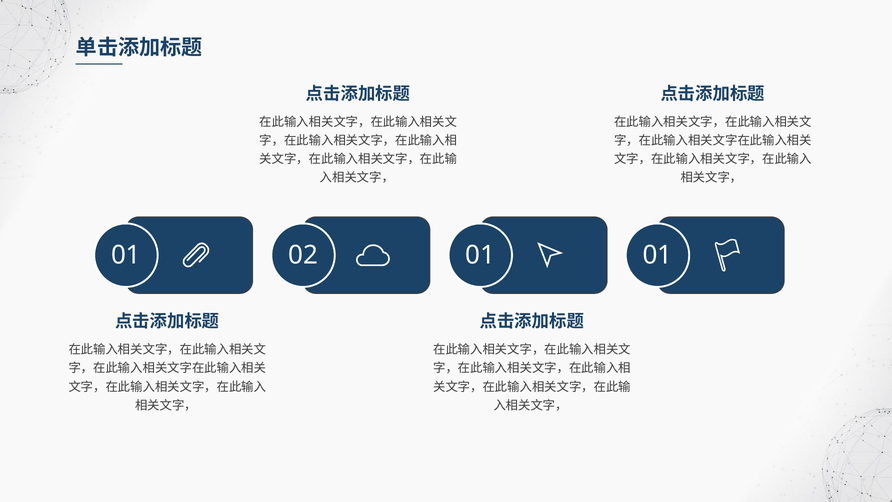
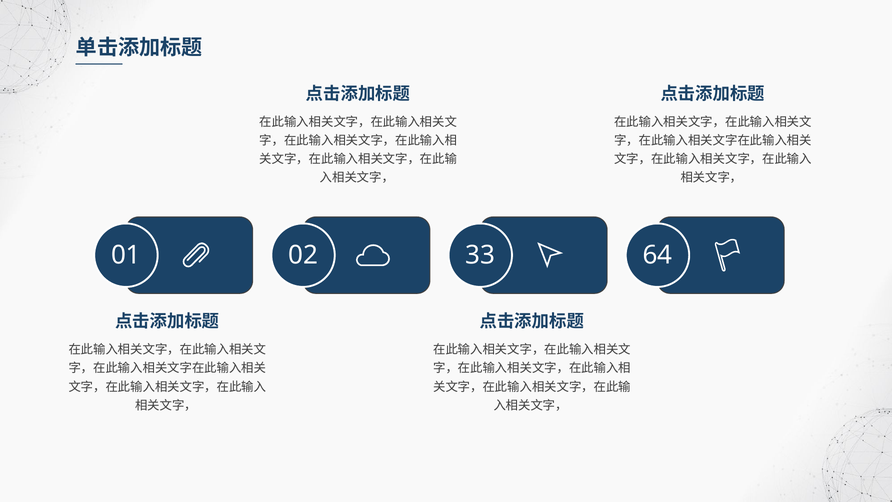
01 01: 01 -> 33 (480, 255)
02 01: 01 -> 64 (657, 255)
